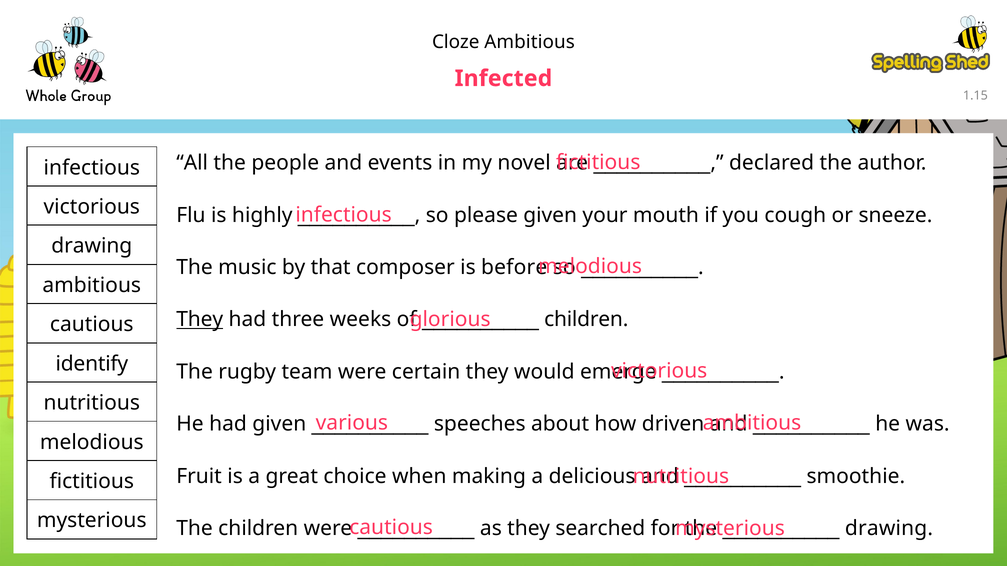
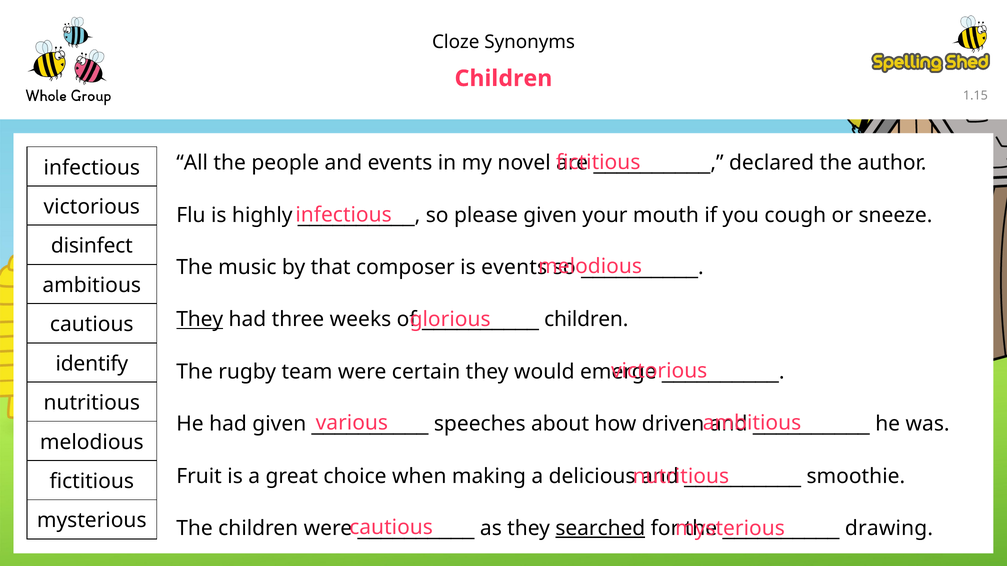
Cloze Ambitious: Ambitious -> Synonyms (530, 42)
Infected: Infected -> Children (503, 79)
drawing: drawing -> disinfect (92, 246)
is before: before -> events (514, 267)
searched underline: none -> present (600, 529)
